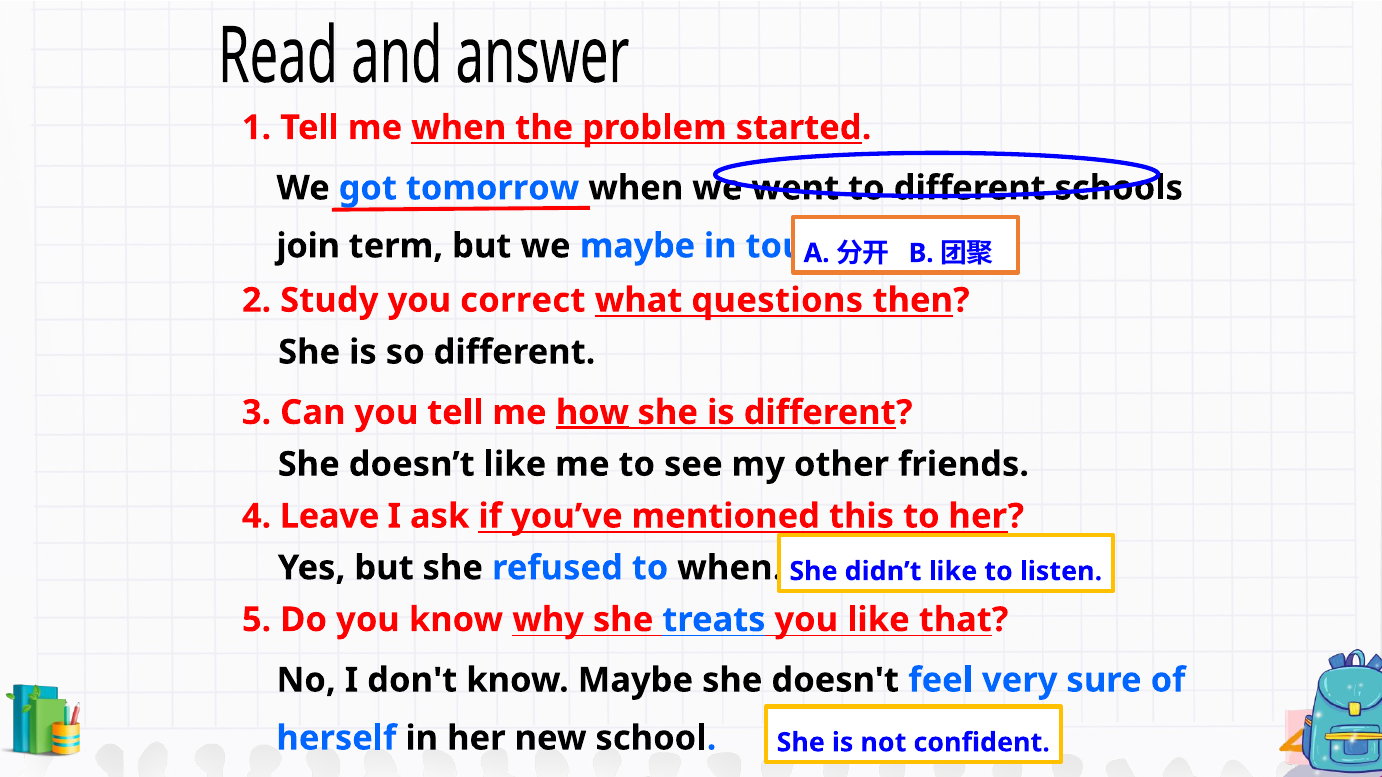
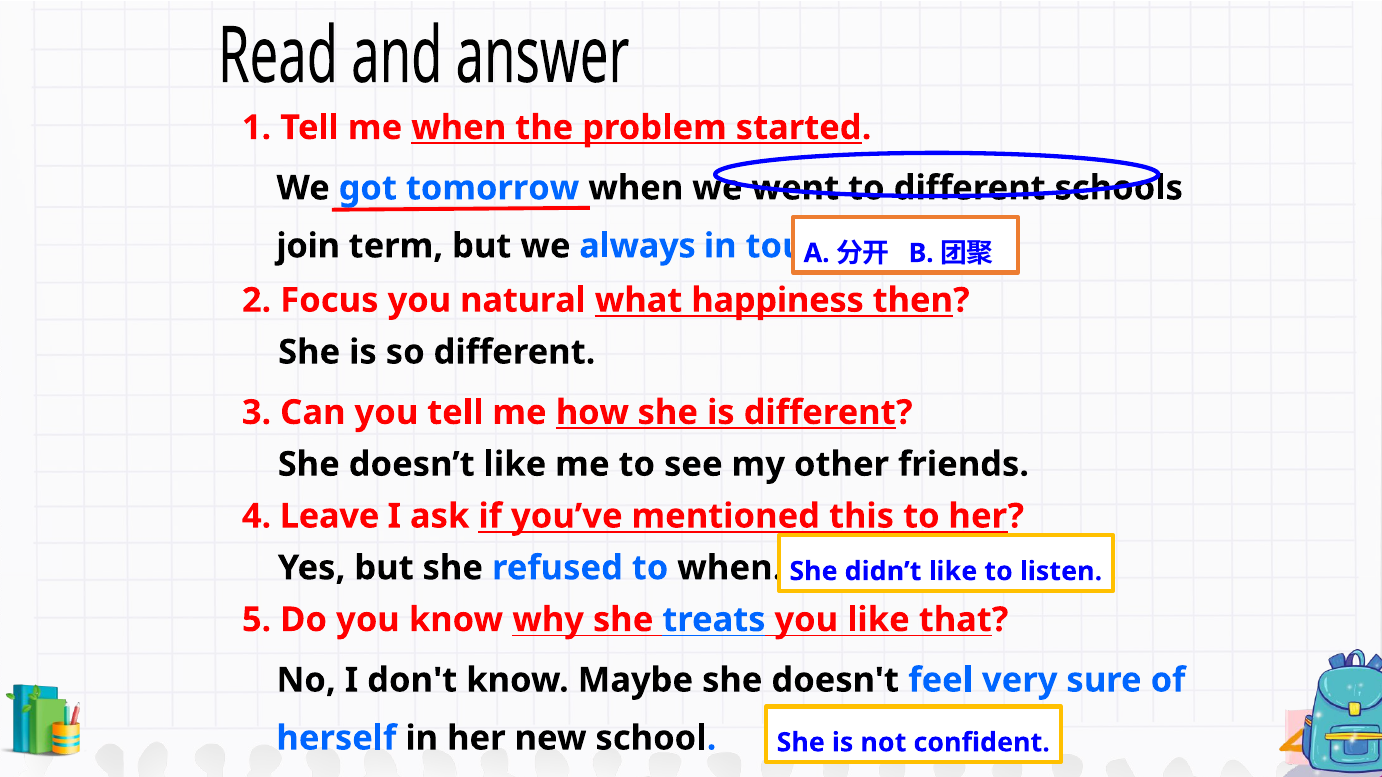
we maybe: maybe -> always (638, 246)
Study: Study -> Focus (329, 300)
correct: correct -> natural (523, 300)
questions: questions -> happiness (778, 300)
how underline: present -> none (592, 413)
